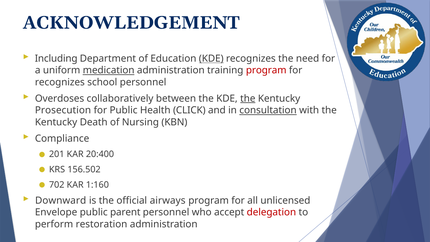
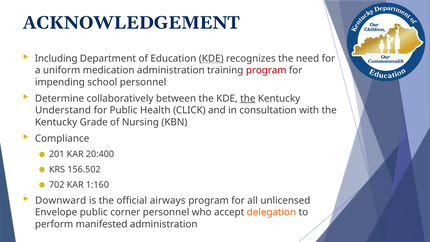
medication underline: present -> none (109, 70)
recognizes: recognizes -> impending (60, 82)
Overdoses: Overdoses -> Determine (60, 98)
Prosecution: Prosecution -> Understand (63, 110)
consultation underline: present -> none (268, 110)
Death: Death -> Grade (94, 122)
parent: parent -> corner (125, 212)
delegation colour: red -> orange (271, 212)
restoration: restoration -> manifested (102, 224)
